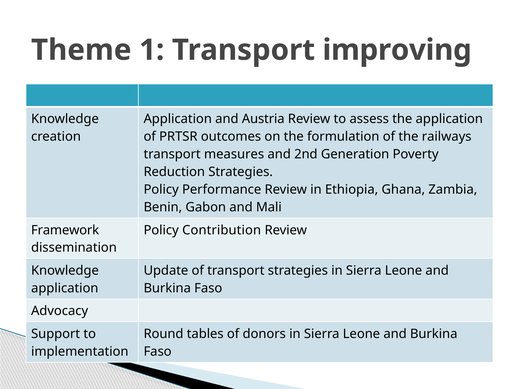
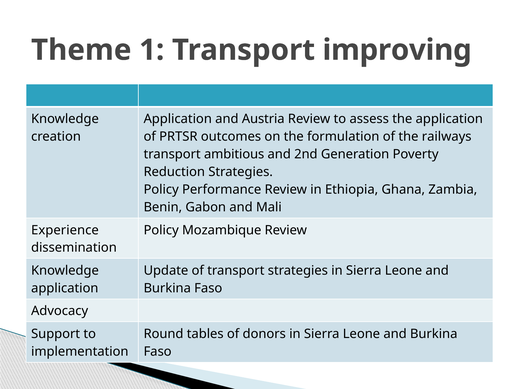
measures: measures -> ambitious (234, 154)
Framework: Framework -> Experience (65, 230)
Contribution: Contribution -> Mozambique (222, 230)
